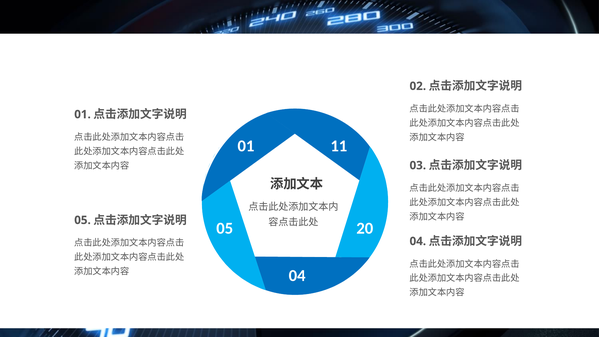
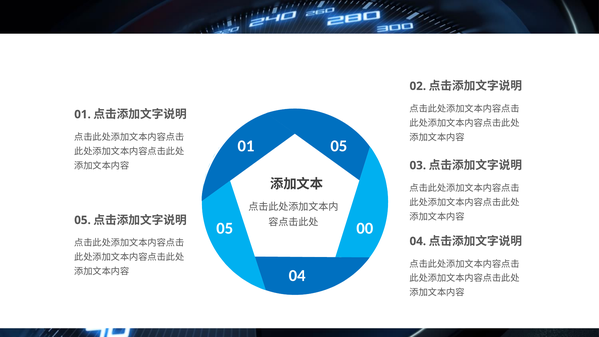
01 11: 11 -> 05 (339, 146)
20: 20 -> 00 (365, 228)
